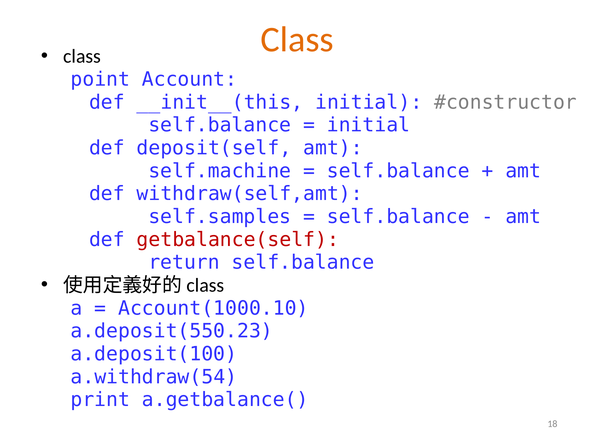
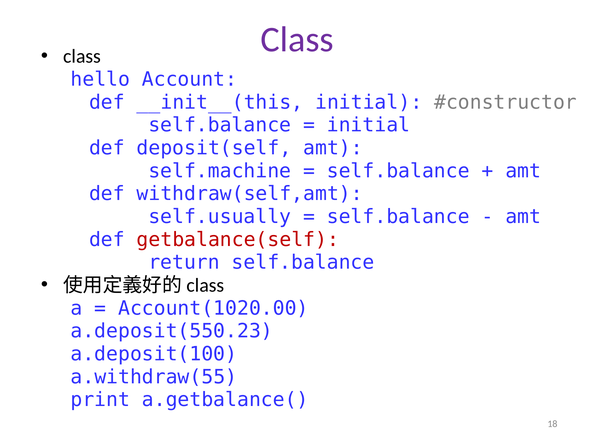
Class colour: orange -> purple (297, 40)
point: point -> hello (100, 79)
self.samples: self.samples -> self.usually (220, 217)
Account(1000.10: Account(1000.10 -> Account(1020.00 (213, 309)
a.withdraw(54: a.withdraw(54 -> a.withdraw(55 (154, 378)
